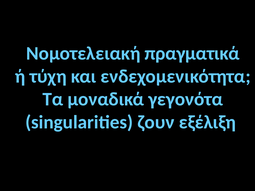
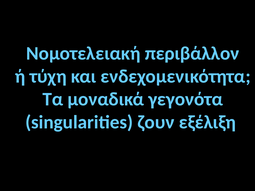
πραγματικά: πραγματικά -> περιβάλλον (192, 53)
